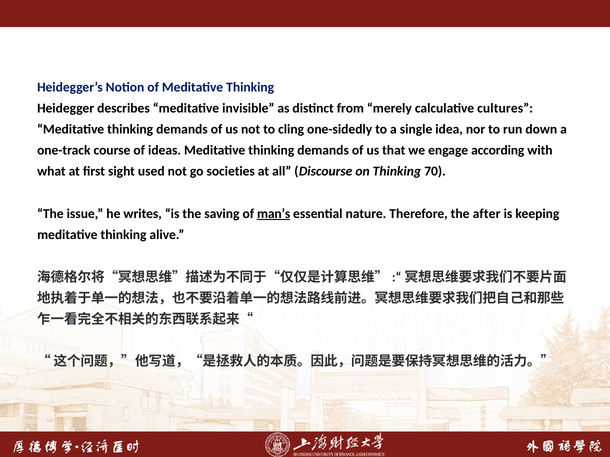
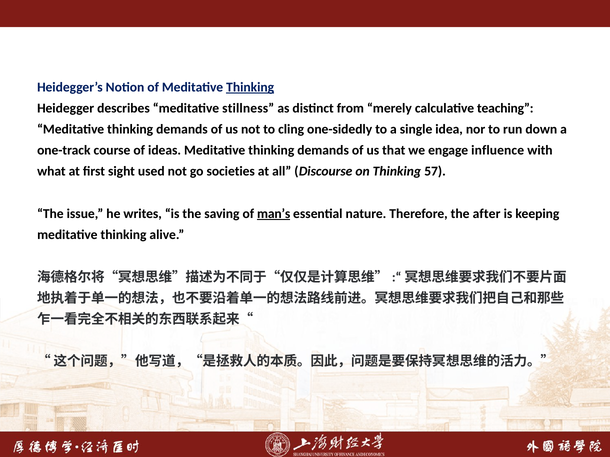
Thinking underline: none -> present (250, 87)
invisible: invisible -> stillness (248, 108)
cultures: cultures -> teaching (505, 108)
according: according -> influence (498, 151)
70: 70 -> 57 (435, 172)
